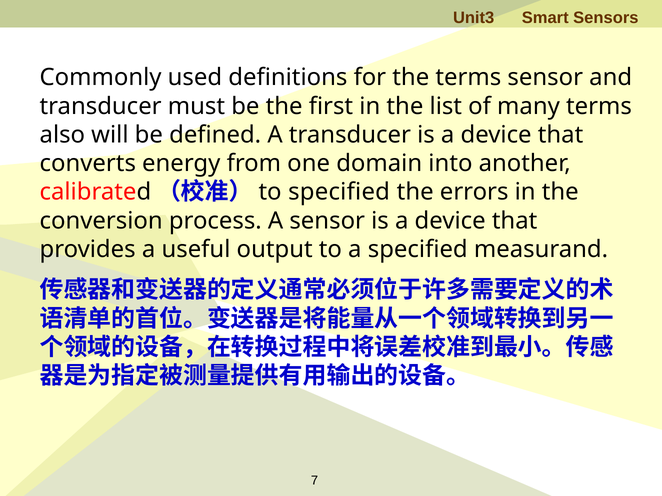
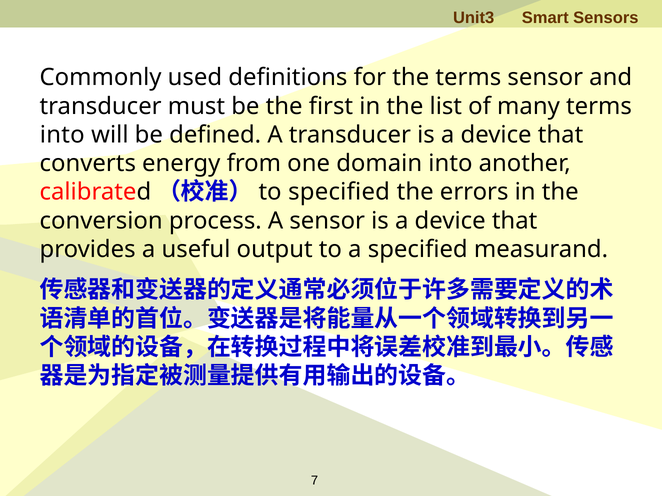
also: also -> into (62, 135)
